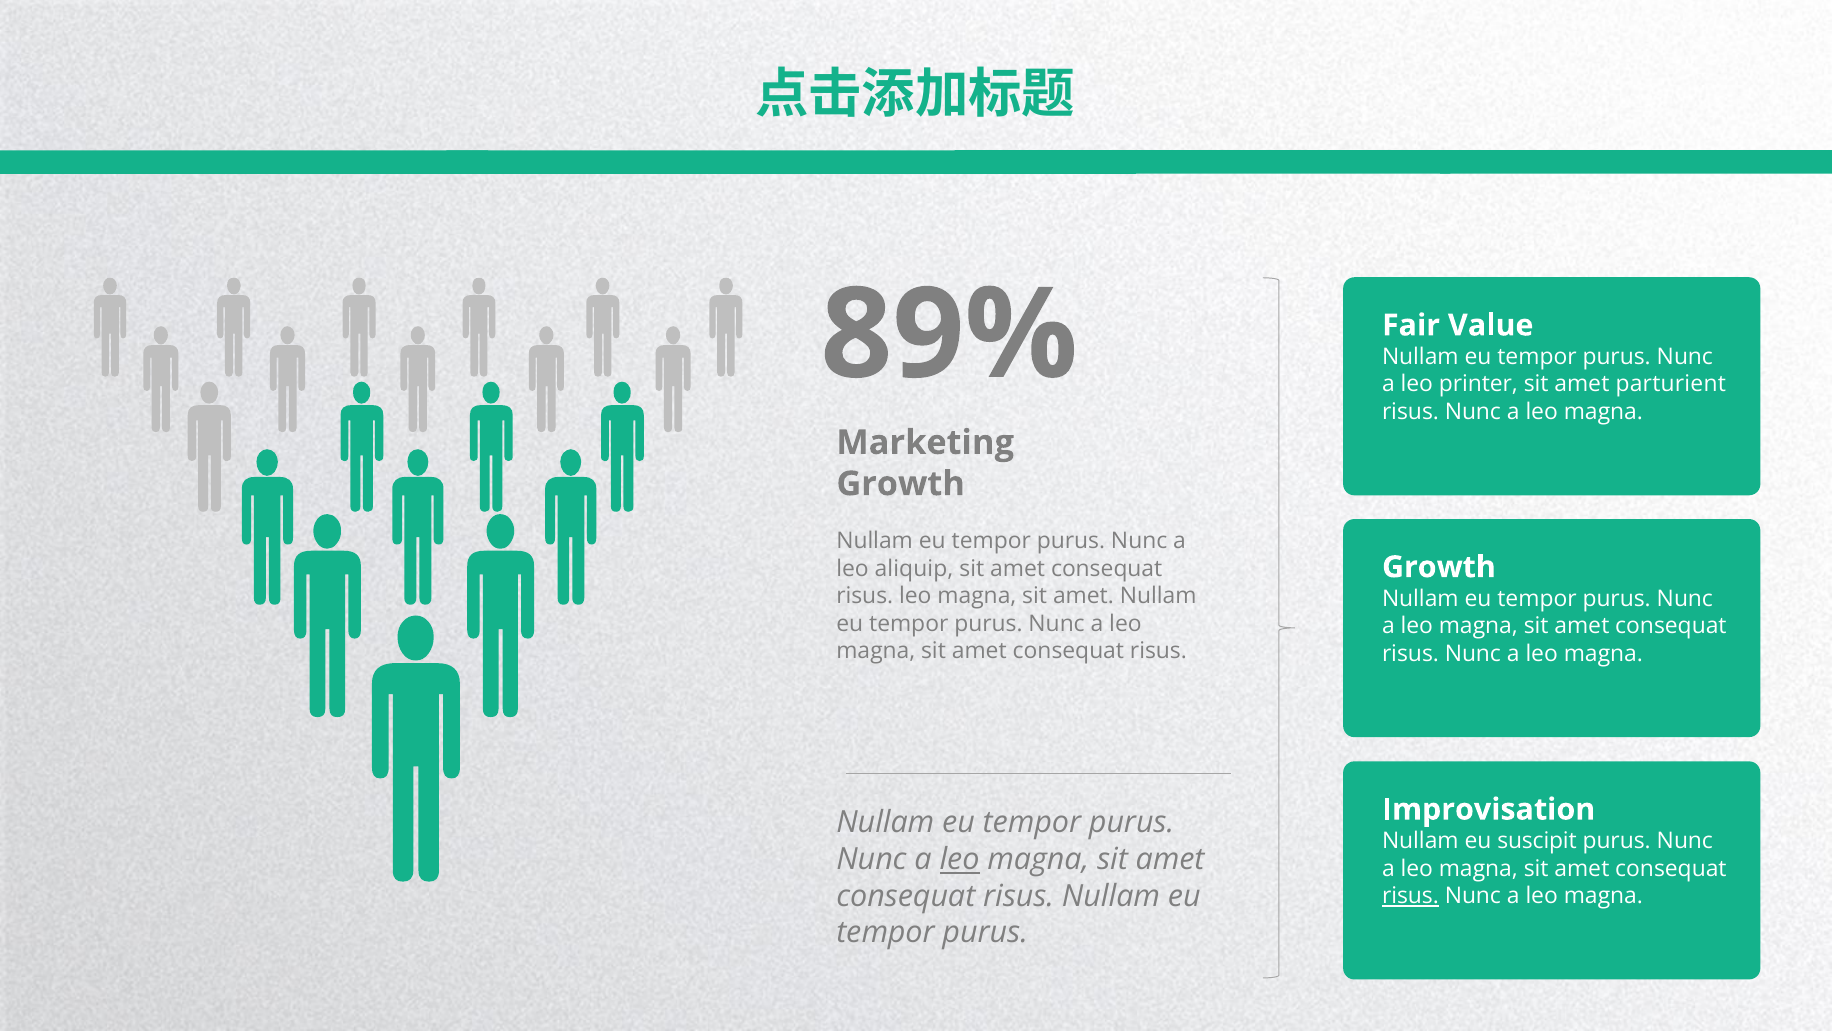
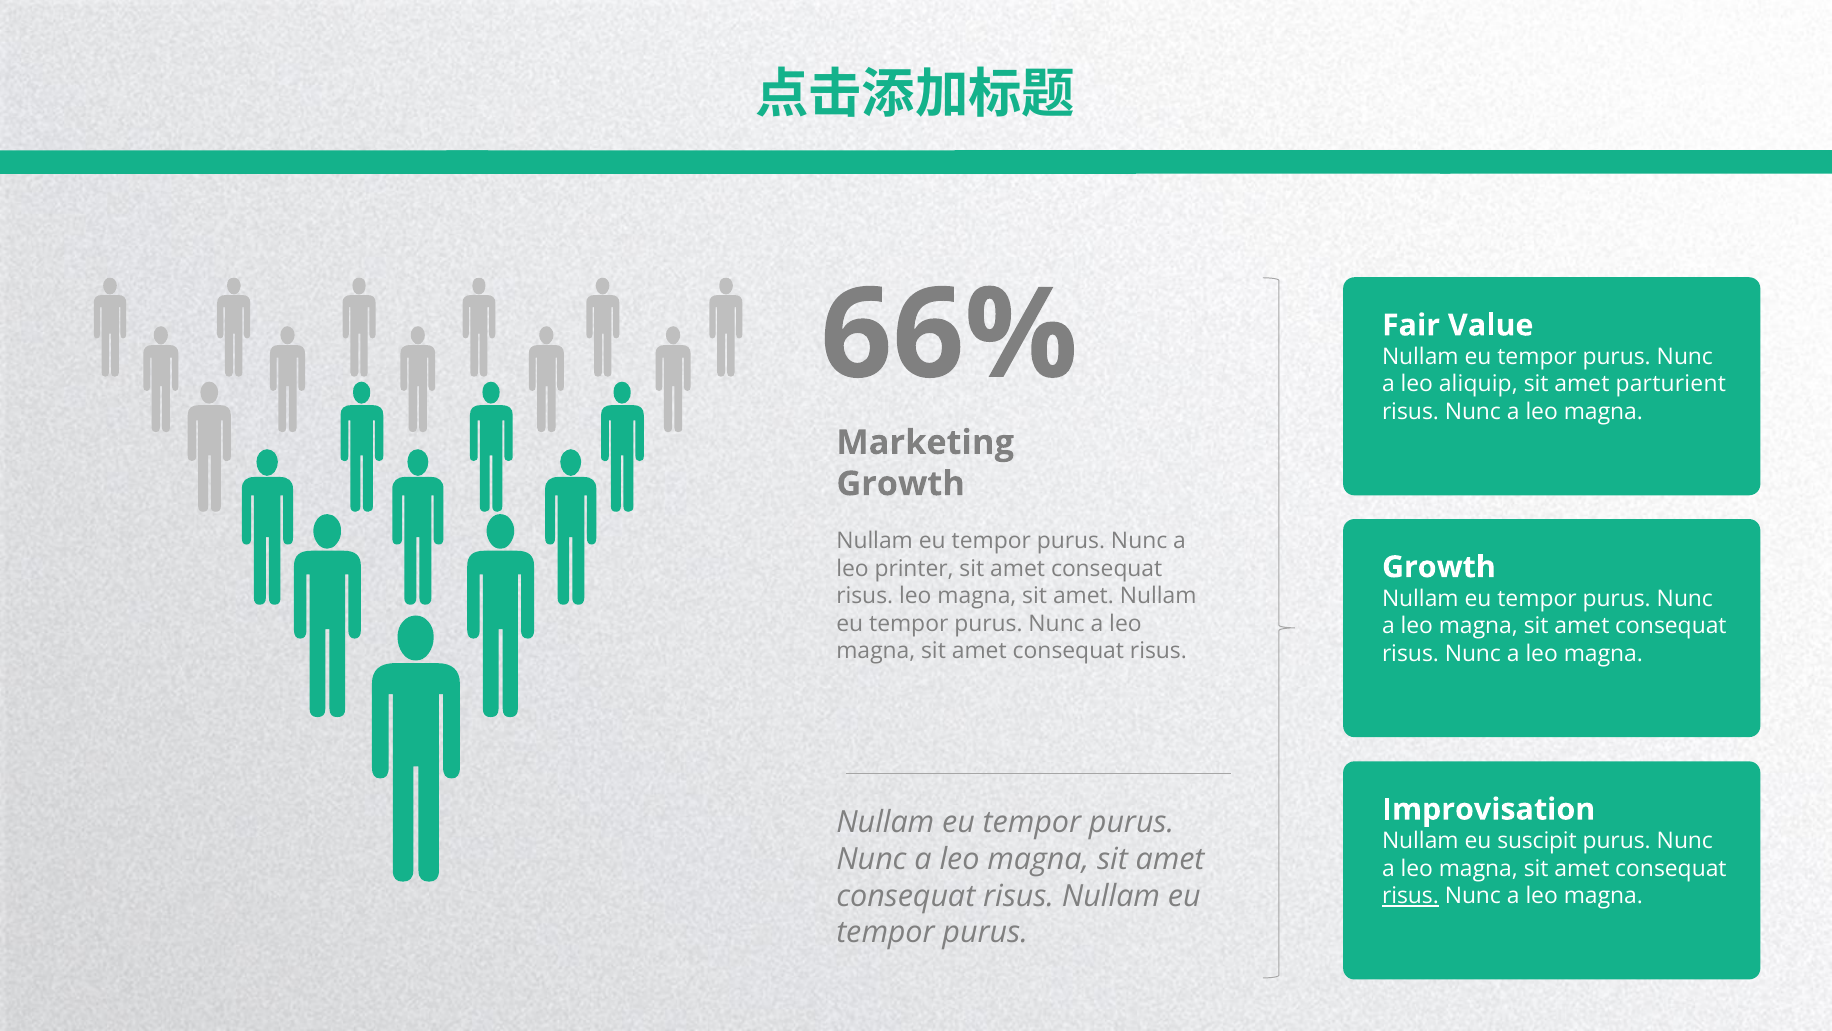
89%: 89% -> 66% (949, 335)
printer: printer -> aliquip (1478, 384)
aliquip: aliquip -> printer (914, 569)
leo underline: present -> none (960, 859)
